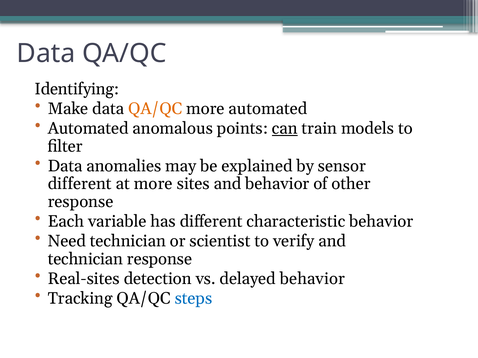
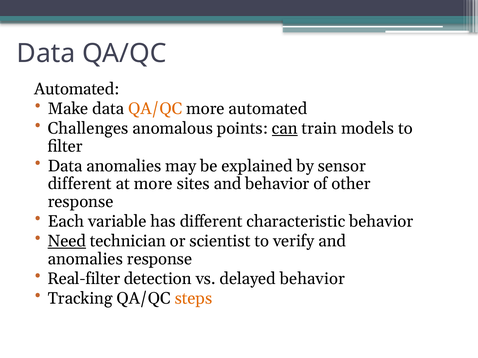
Identifying: Identifying -> Automated (77, 89)
Automated: Automated -> Challenges (88, 129)
Need underline: none -> present (67, 241)
technician: technician -> anomalies (85, 259)
Real-sites: Real-sites -> Real-filter (84, 279)
steps colour: blue -> orange (193, 299)
